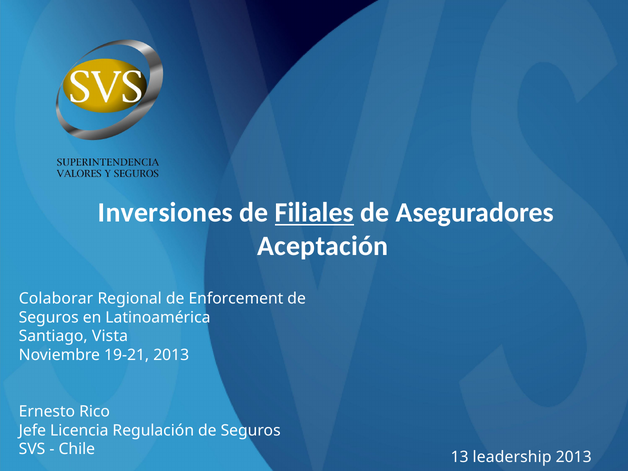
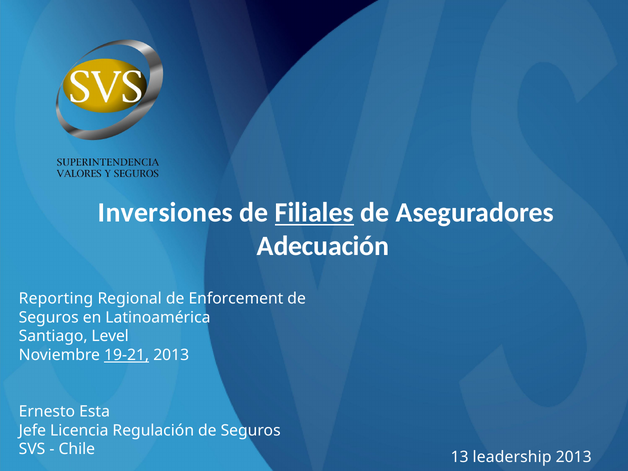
Aceptación: Aceptación -> Adecuación (323, 246)
Colaborar: Colaborar -> Reporting (56, 299)
Vista: Vista -> Level (110, 336)
19-21 underline: none -> present (127, 355)
Rico: Rico -> Esta (95, 412)
